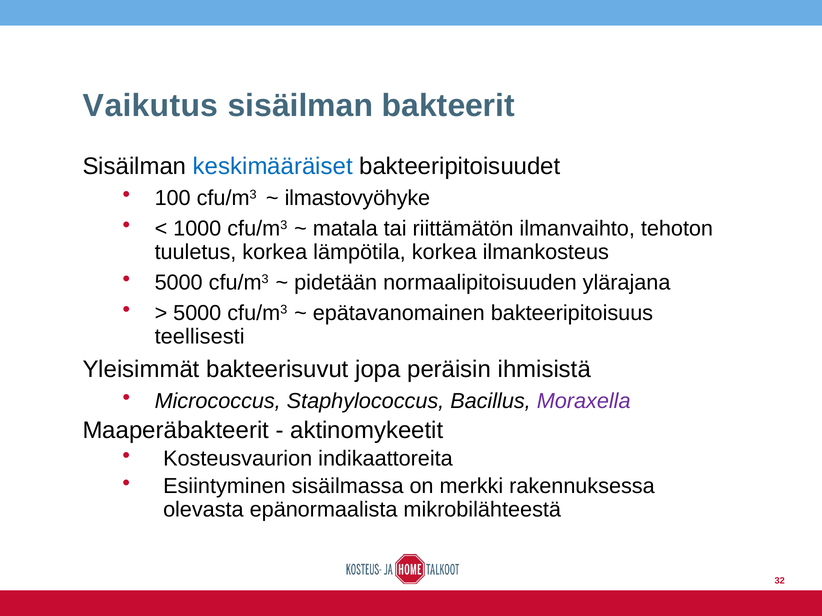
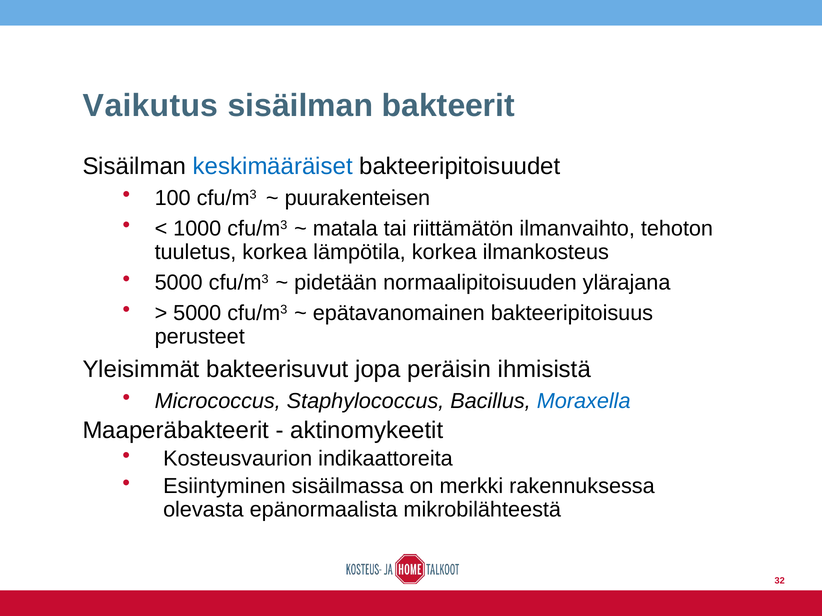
ilmastovyöhyke: ilmastovyöhyke -> puurakenteisen (357, 198)
teellisesti: teellisesti -> perusteet (200, 337)
Moraxella colour: purple -> blue (584, 401)
